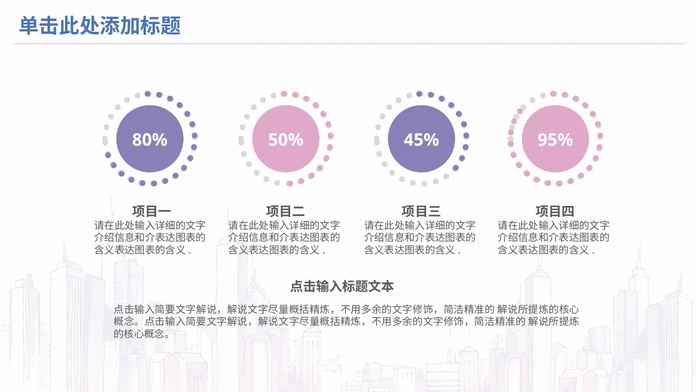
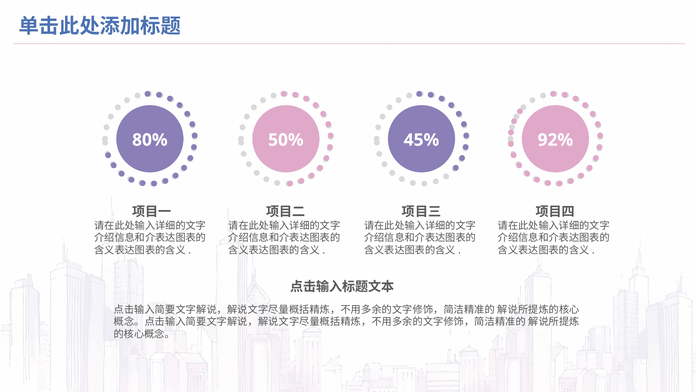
95%: 95% -> 92% (555, 140)
